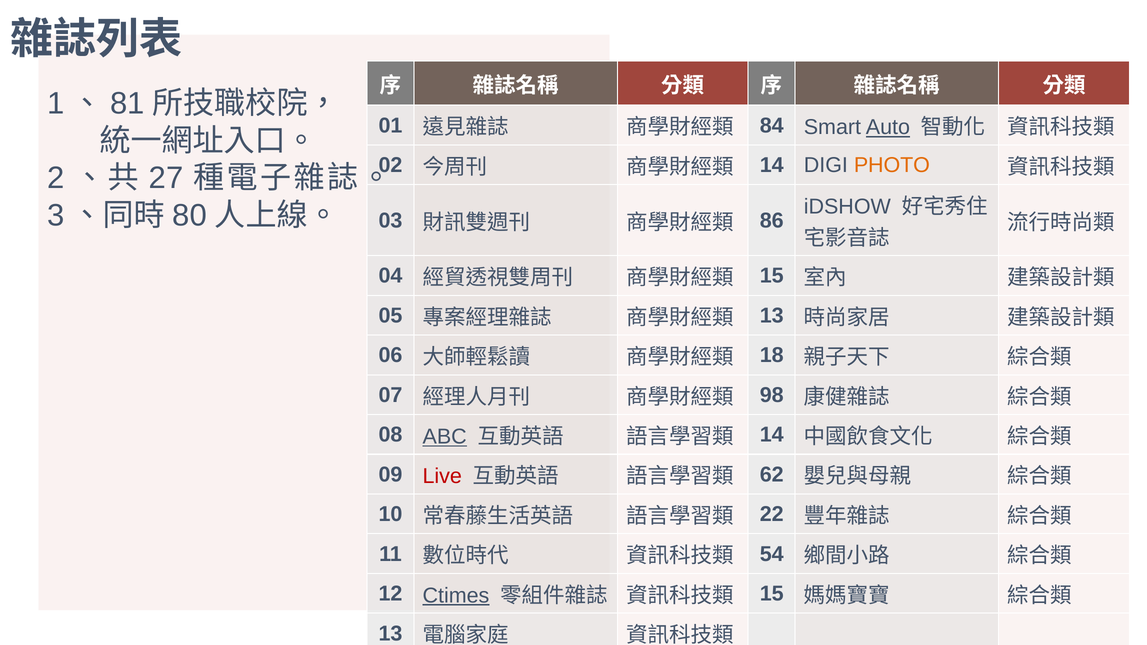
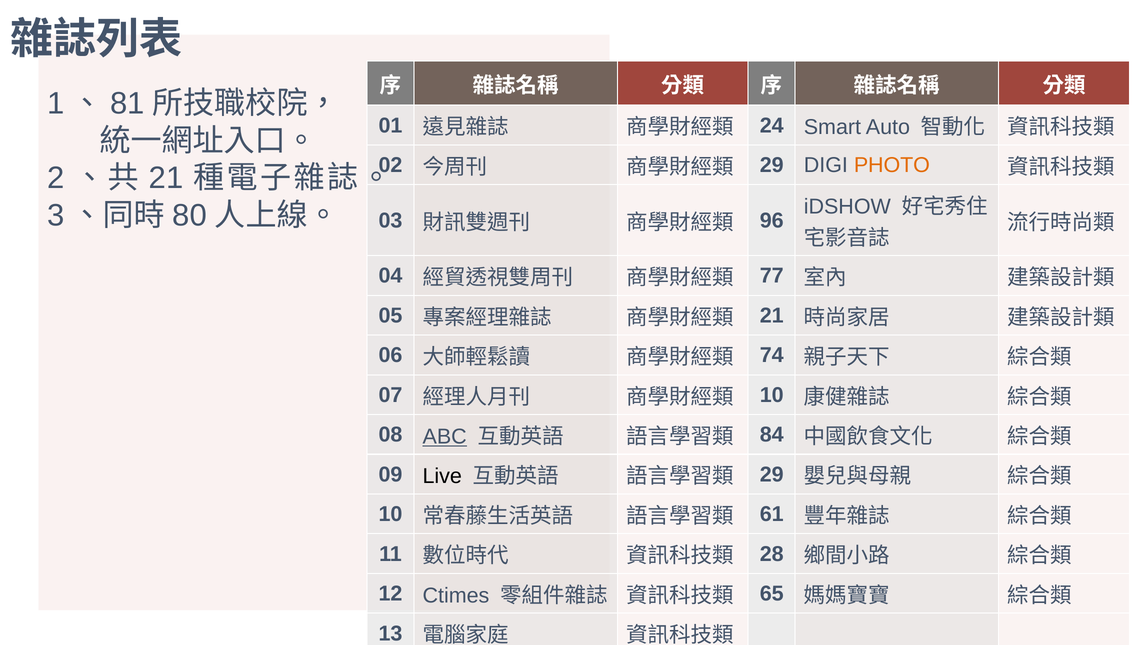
84: 84 -> 24 (772, 125)
Auto underline: present -> none (888, 127)
14: 14 -> 29 (772, 165)
27: 27 -> 21 (166, 178)
86: 86 -> 96 (772, 221)
15: 15 -> 77 (772, 276)
13: 13 -> 21 (772, 316)
18: 18 -> 74 (772, 355)
98: 98 -> 10 (772, 395)
14: 14 -> 84 (772, 435)
Live colour: red -> black (442, 477)
62: 62 -> 29 (772, 475)
22: 22 -> 61 (772, 514)
54: 54 -> 28 (772, 554)
Ctimes underline: present -> none (456, 596)
15: 15 -> 65 (772, 594)
